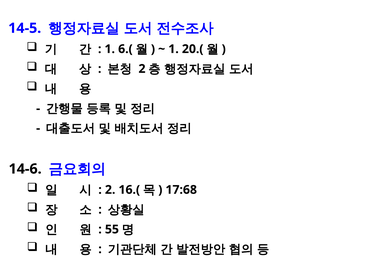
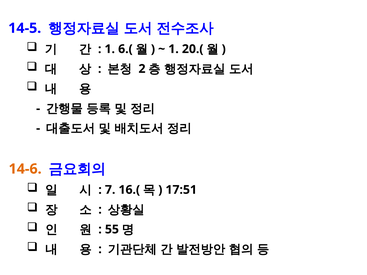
14-6 colour: black -> orange (25, 169)
2: 2 -> 7 (110, 190)
17:68: 17:68 -> 17:51 (181, 190)
